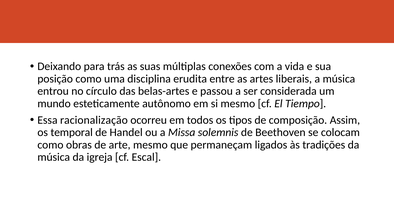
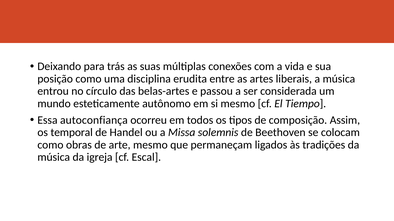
racionalização: racionalização -> autoconfiança (94, 120)
